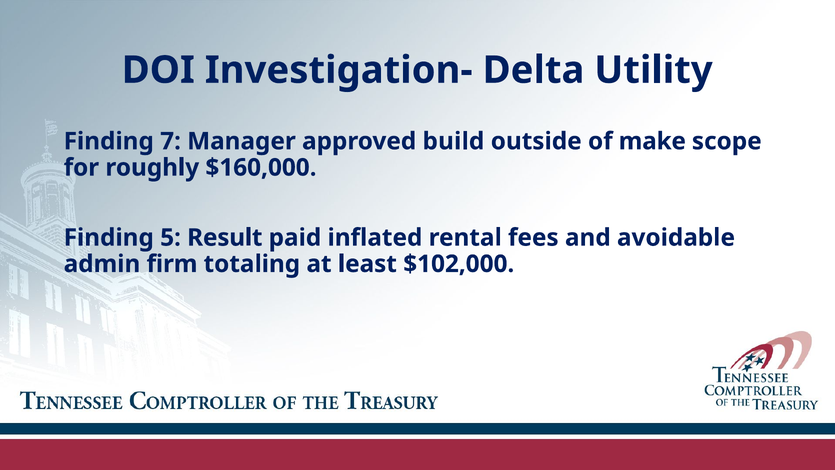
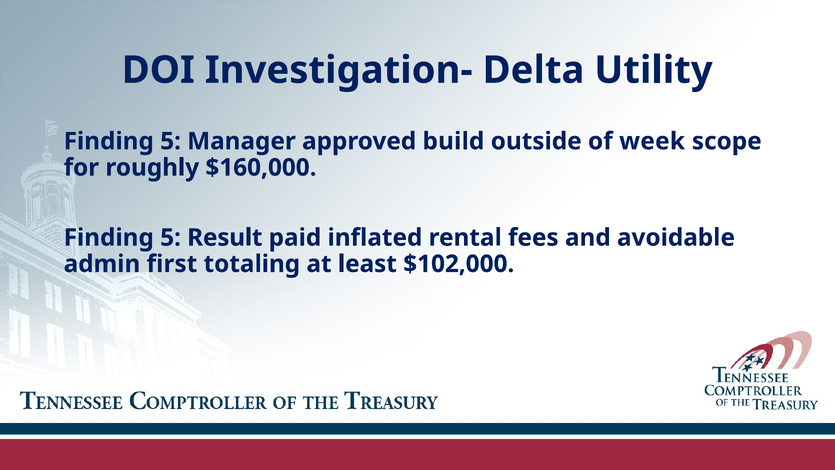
7: 7 -> 5 (171, 141)
make: make -> week (652, 141)
firm: firm -> first (172, 264)
